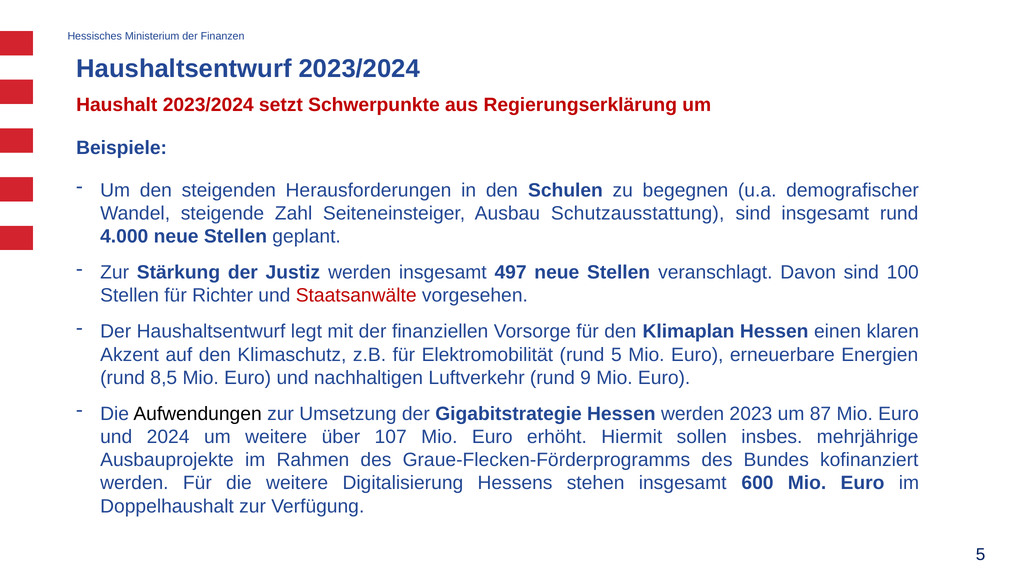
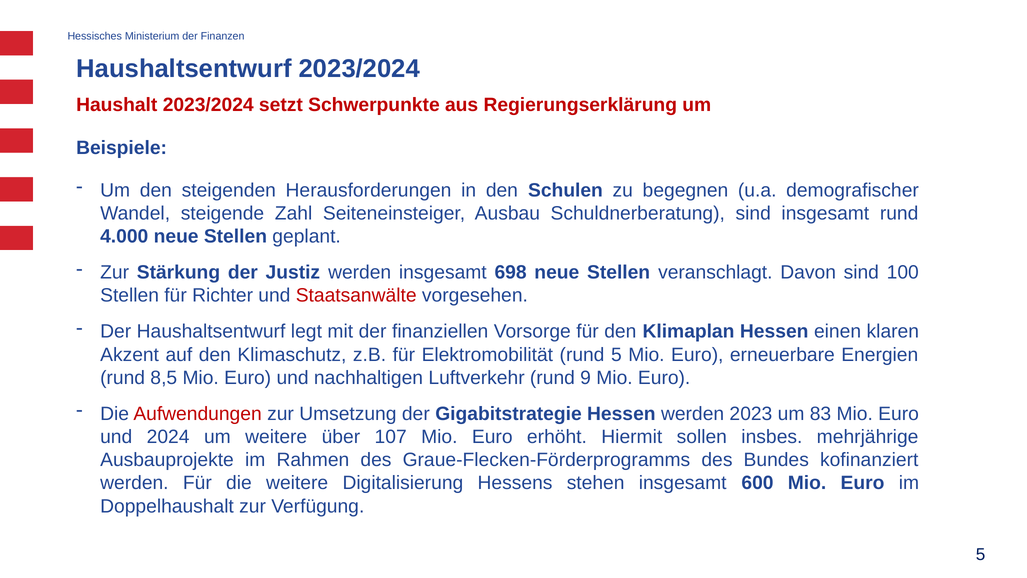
Schutzausstattung: Schutzausstattung -> Schuldnerberatung (638, 213)
497: 497 -> 698 (511, 272)
Aufwendungen colour: black -> red (198, 414)
87: 87 -> 83 (821, 414)
